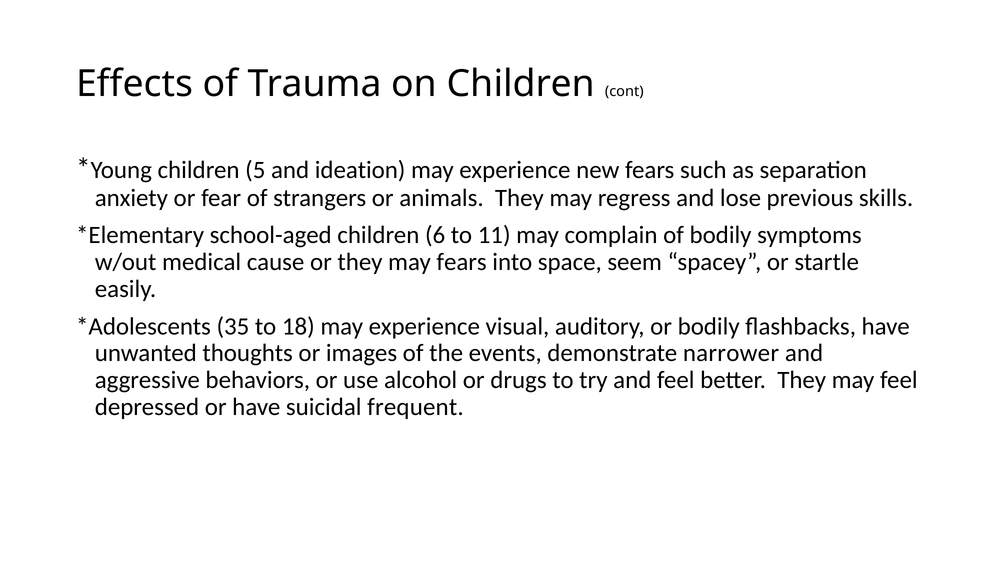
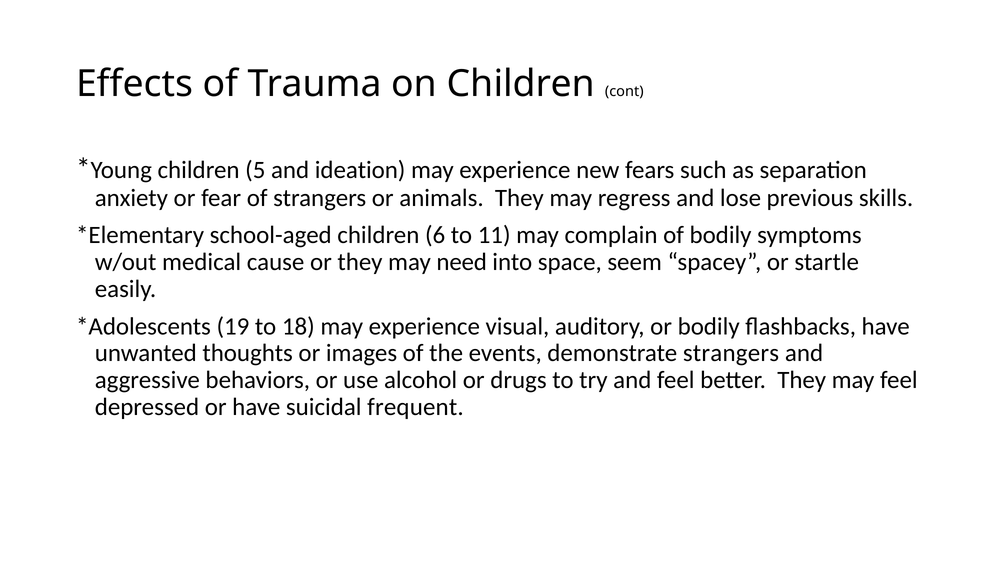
may fears: fears -> need (462, 262)
35: 35 -> 19 (233, 326)
demonstrate narrower: narrower -> strangers (731, 353)
